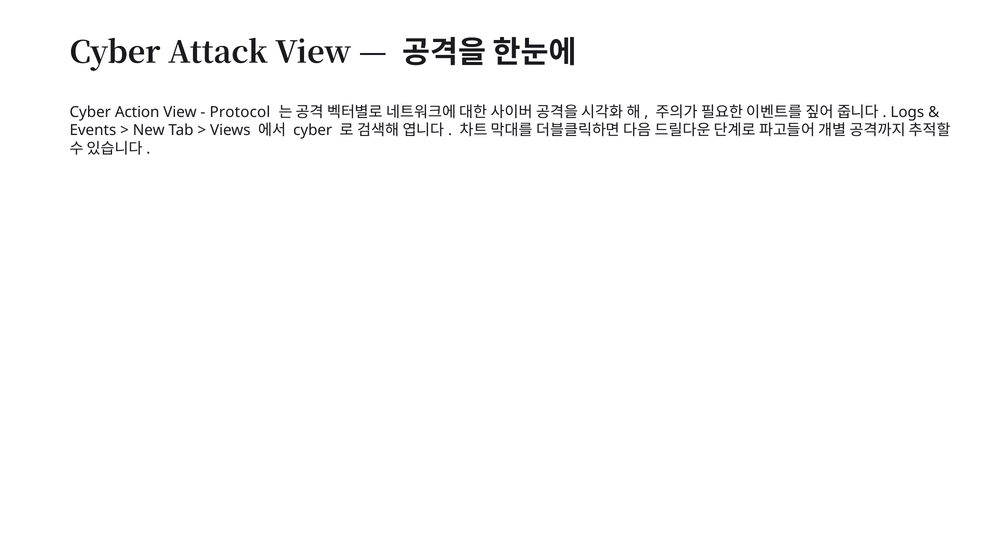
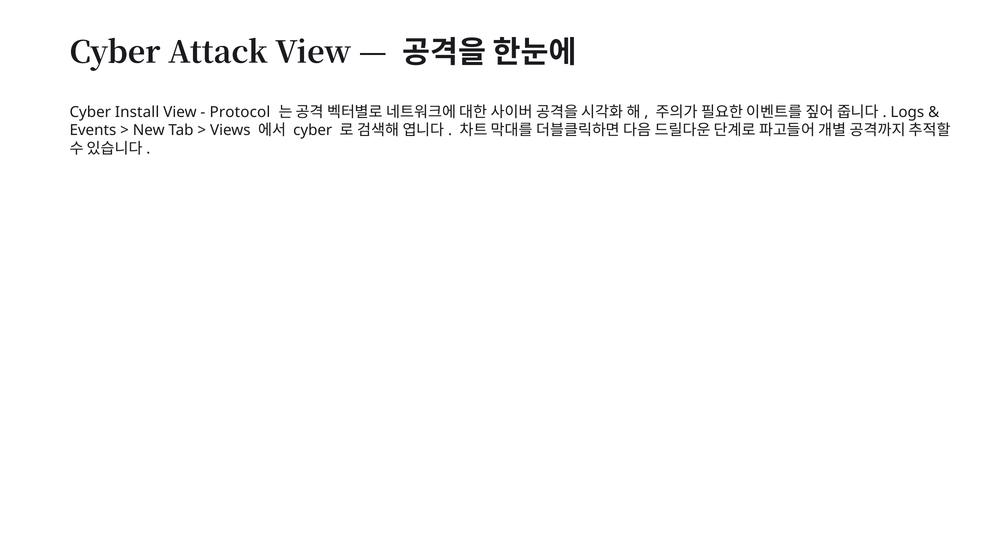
Action: Action -> Install (137, 112)
